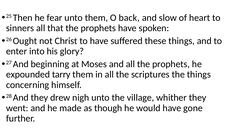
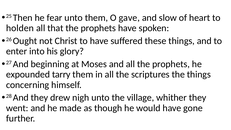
back: back -> gave (129, 18)
sinners: sinners -> holden (20, 28)
